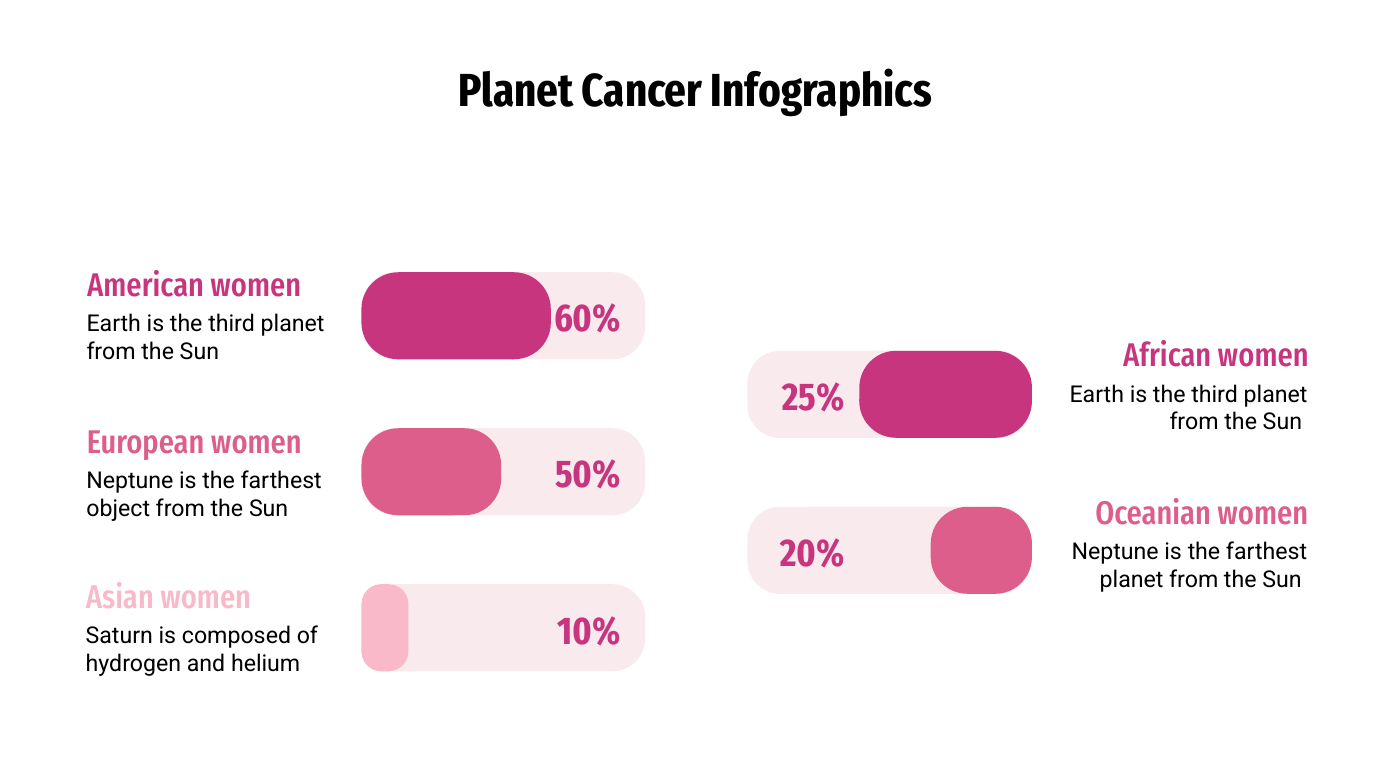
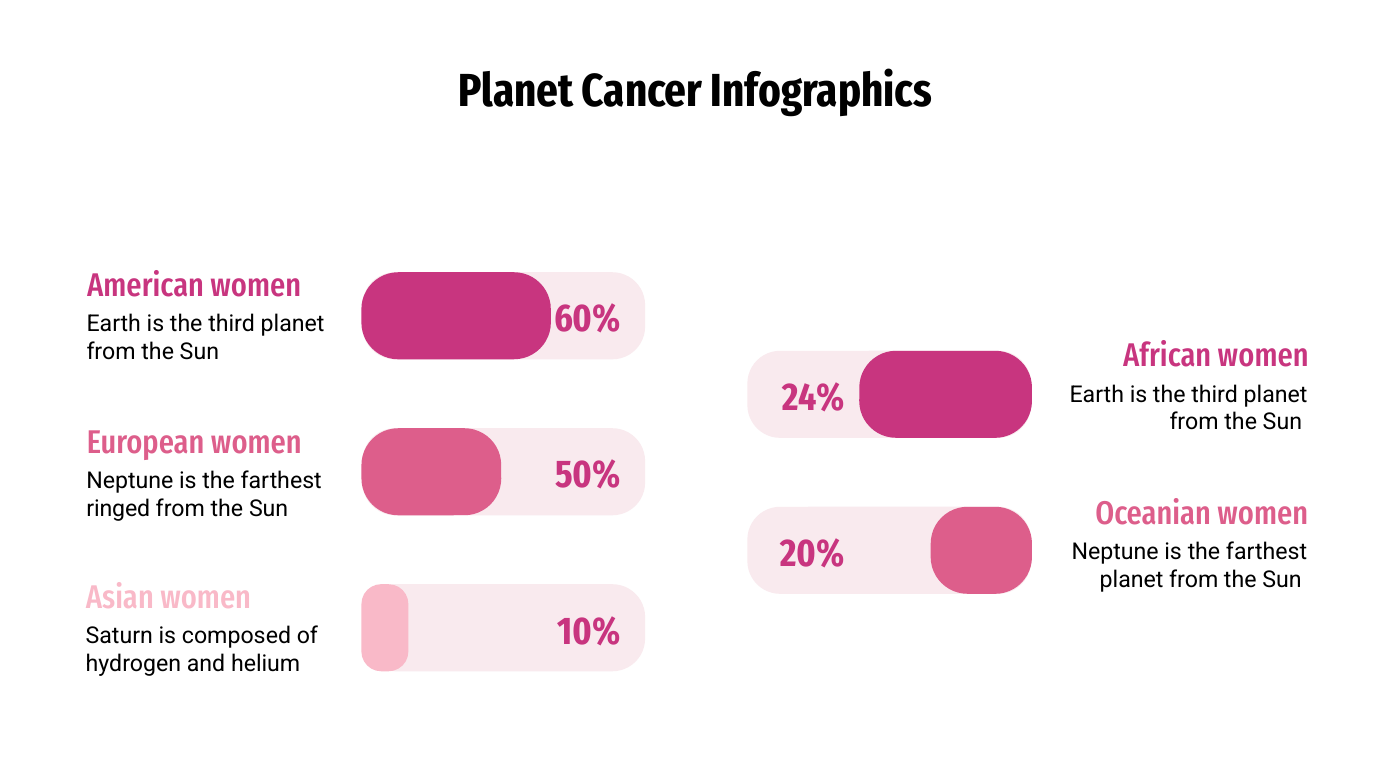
25%: 25% -> 24% (813, 398)
object: object -> ringed (118, 509)
